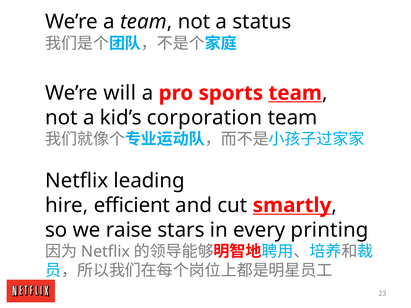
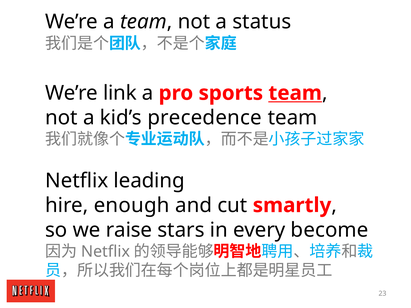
will: will -> link (120, 93)
corporation: corporation -> precedence (205, 118)
efficient: efficient -> enough (132, 205)
smartly underline: present -> none (292, 205)
printing: printing -> become (330, 230)
